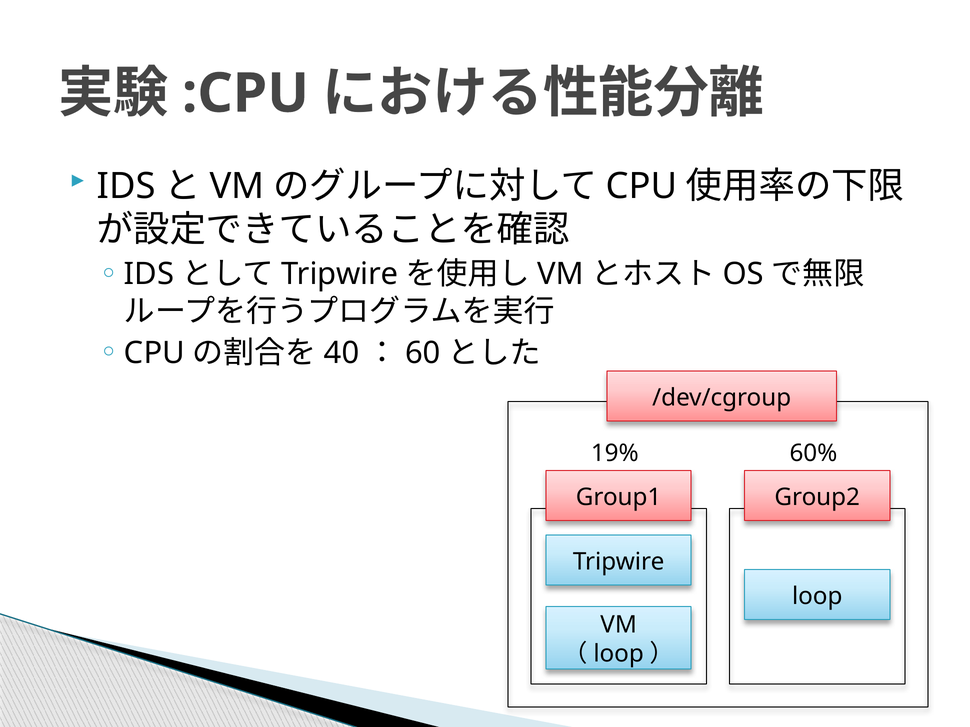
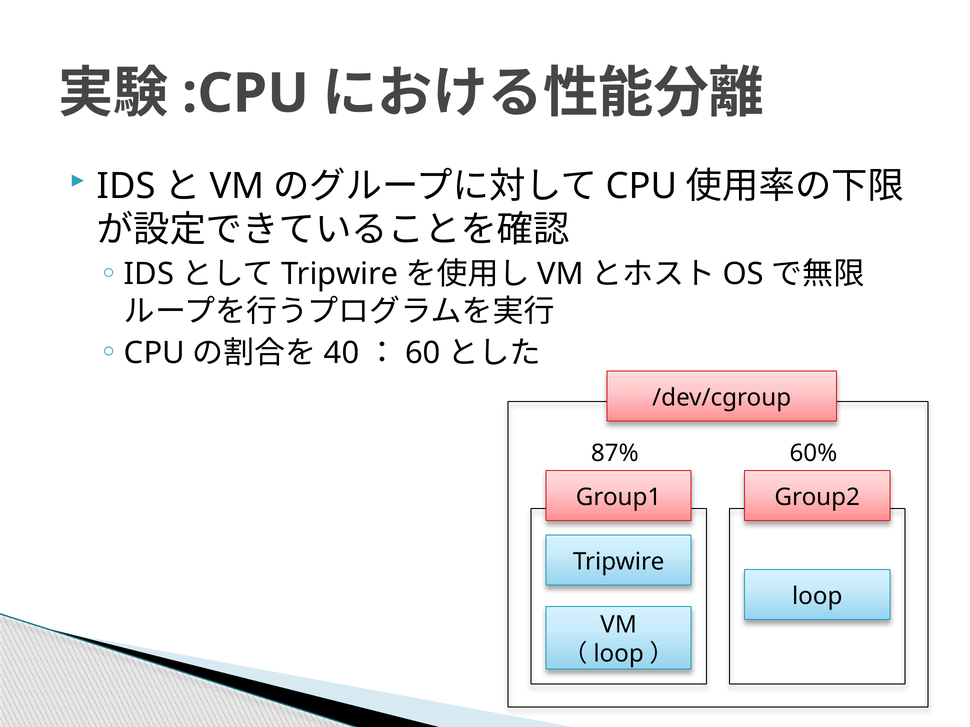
19%: 19% -> 87% (615, 453)
